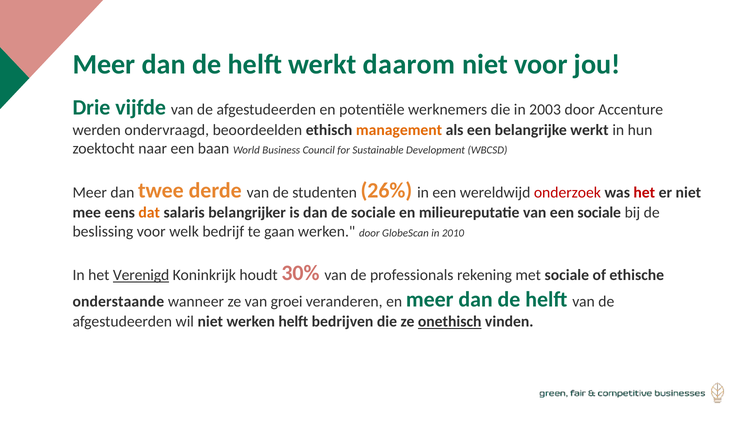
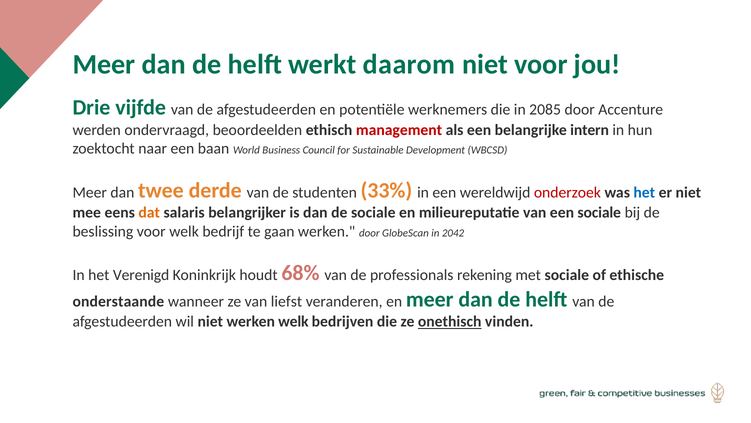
2003: 2003 -> 2085 (545, 110)
management colour: orange -> red (399, 130)
belangrijke werkt: werkt -> intern (590, 130)
26%: 26% -> 33% (386, 190)
het colour: red -> blue (644, 192)
2010: 2010 -> 2042 (453, 233)
Verenigd underline: present -> none (141, 275)
30%: 30% -> 68% (300, 273)
groei: groei -> liefst (286, 301)
werken helft: helft -> welk (293, 321)
